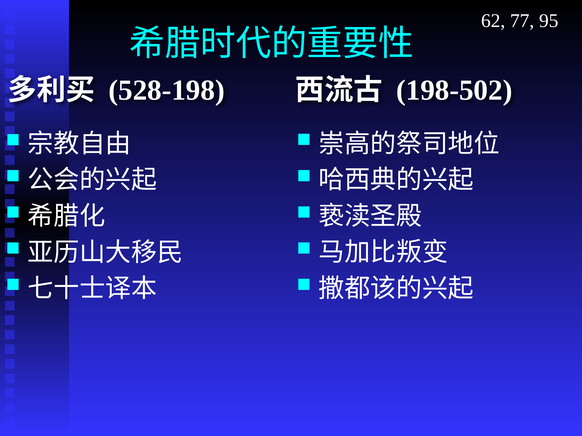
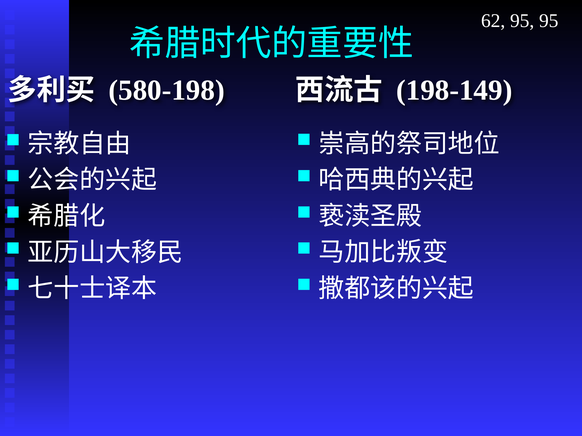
62 77: 77 -> 95 (522, 21)
528-198: 528-198 -> 580-198 (167, 90)
198-502: 198-502 -> 198-149 (454, 90)
